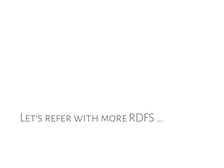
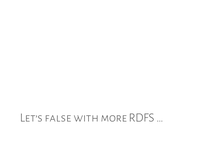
refer: refer -> false (58, 117)
